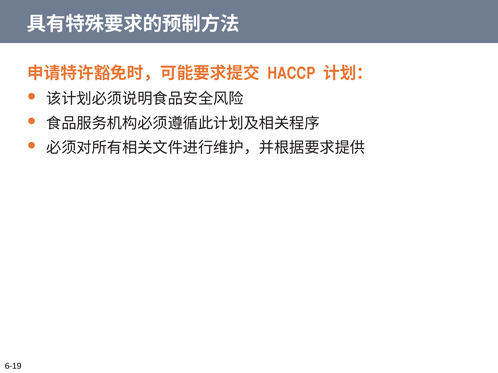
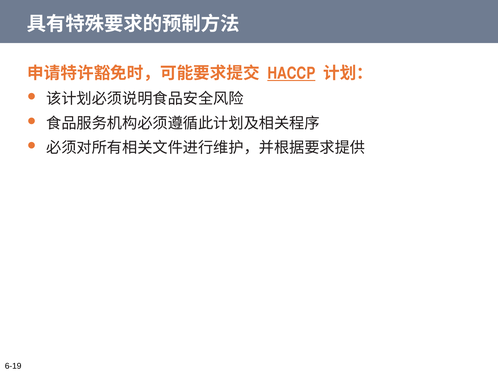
HACCP underline: none -> present (291, 74)
